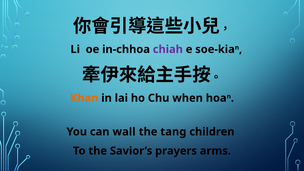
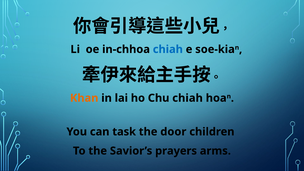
chiah colour: purple -> blue (168, 49)
Chu when: when -> chiah (188, 98)
wall: wall -> task (124, 132)
tang: tang -> door (173, 132)
